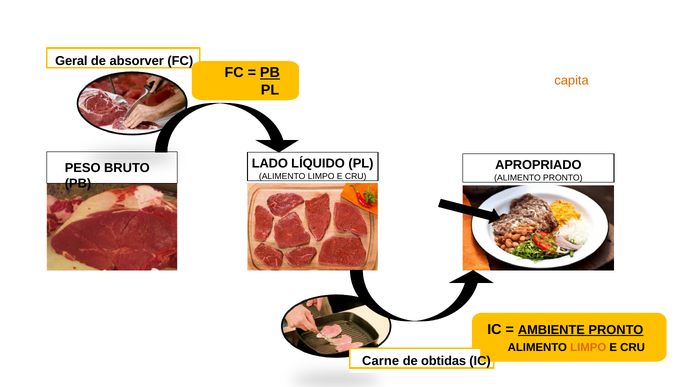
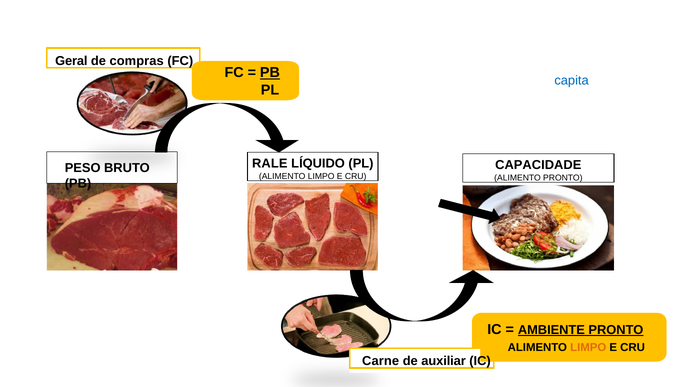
absorver: absorver -> compras (137, 61)
capita colour: orange -> blue (572, 80)
LADO: LADO -> RALE (270, 163)
APROPRIADO: APROPRIADO -> CAPACIDADE (538, 165)
obtidas: obtidas -> auxiliar (444, 361)
